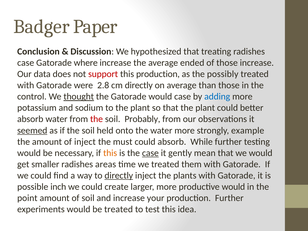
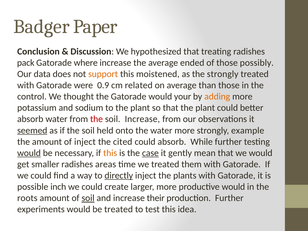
case: case -> pack (26, 63)
those increase: increase -> possibly (257, 63)
support colour: red -> orange (103, 74)
this production: production -> moistened (158, 74)
the possibly: possibly -> strongly (223, 74)
2.8: 2.8 -> 0.9 (103, 85)
cm directly: directly -> related (139, 85)
thought underline: present -> none (79, 97)
would case: case -> your (183, 97)
adding colour: blue -> orange (217, 97)
soil Probably: Probably -> Increase (142, 119)
must: must -> cited (123, 142)
would underline: none -> present (29, 153)
point: point -> roots (27, 198)
soil underline: none -> present (88, 198)
your: your -> their (156, 198)
